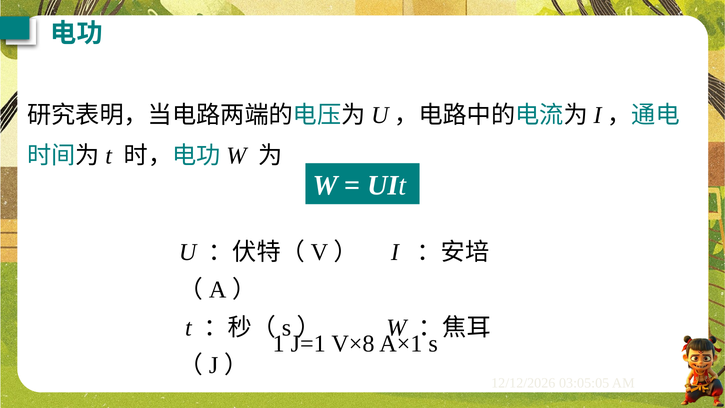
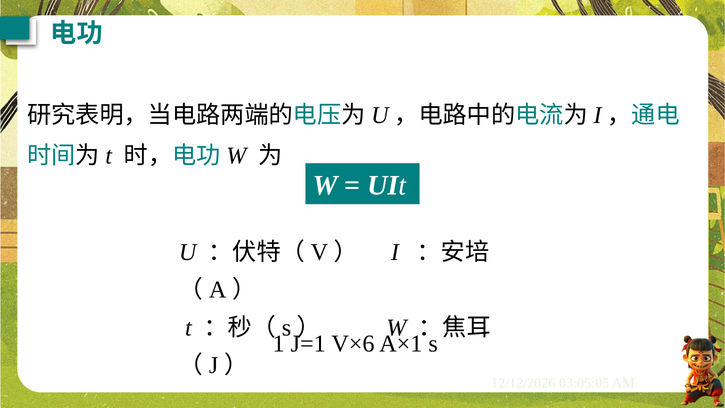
V×8: V×8 -> V×6 (353, 344)
